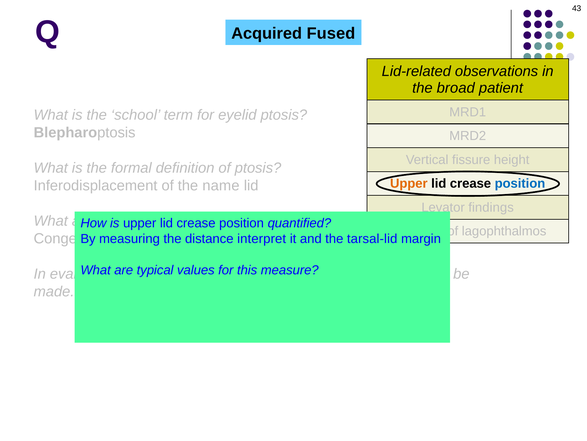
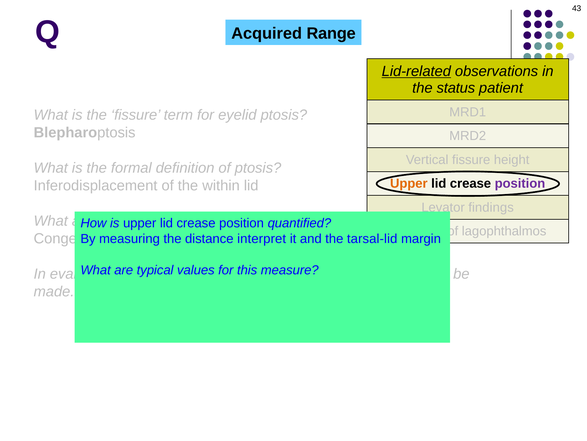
Fused: Fused -> Range (331, 33)
Lid-related underline: none -> present (416, 71)
broad: broad -> status (456, 88)
the school: school -> fissure (136, 115)
position colour: blue -> purple (520, 183)
name: name -> within (221, 185)
